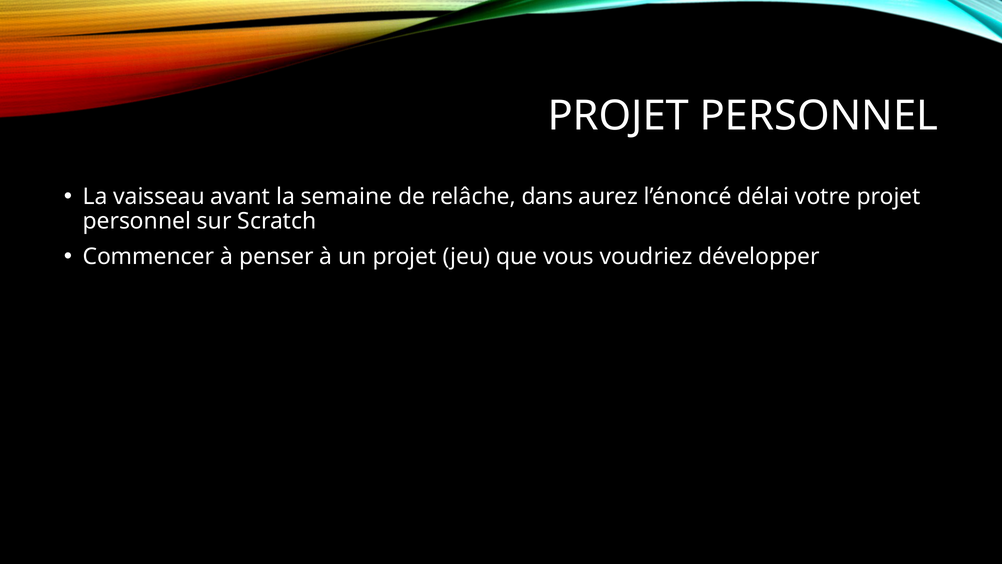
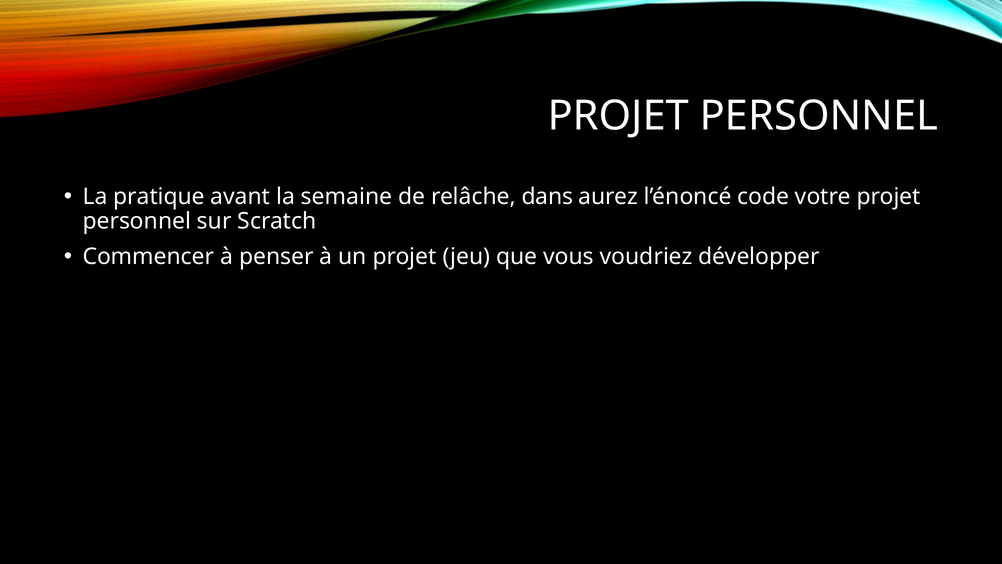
vaisseau: vaisseau -> pratique (159, 196)
délai: délai -> code (763, 196)
